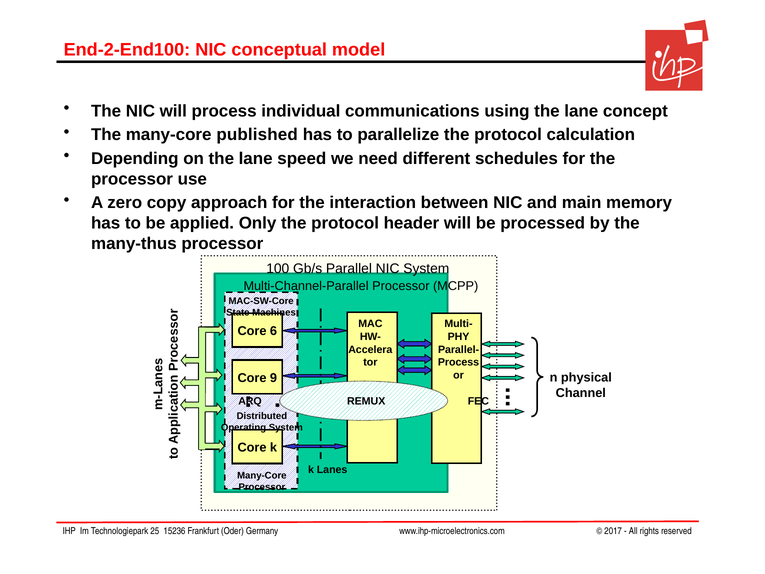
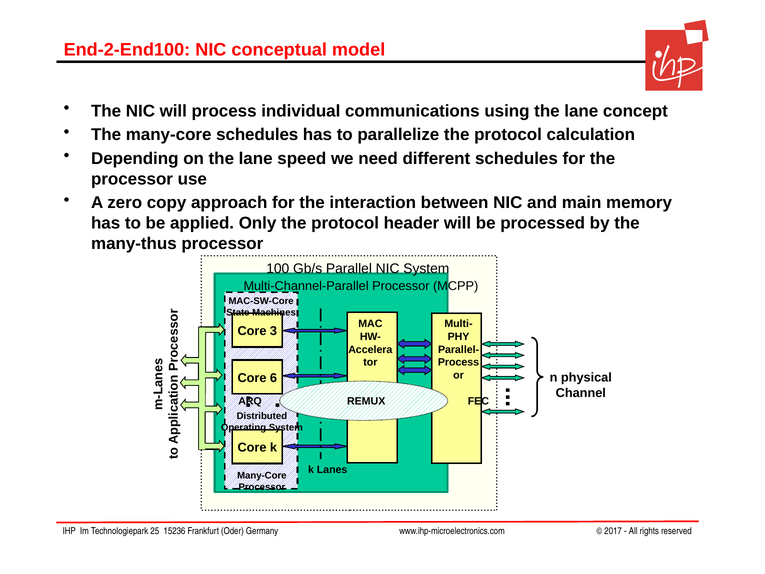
many-core published: published -> schedules (257, 135)
6: 6 -> 3 (274, 331)
9: 9 -> 6 (274, 378)
